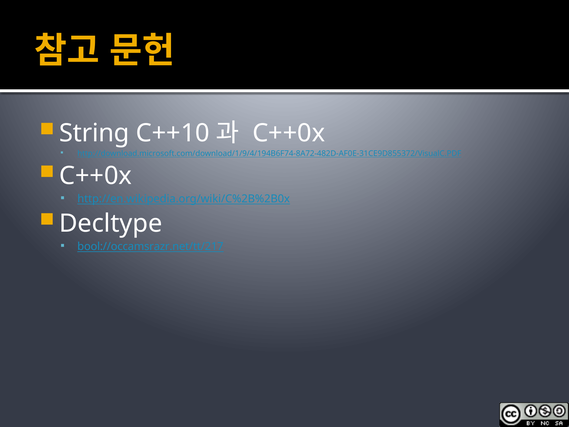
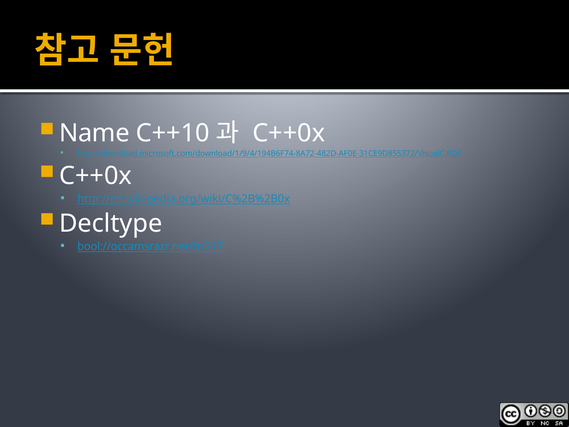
String: String -> Name (94, 133)
